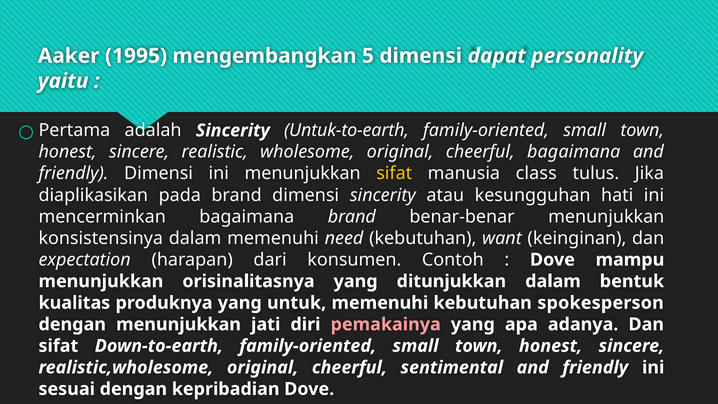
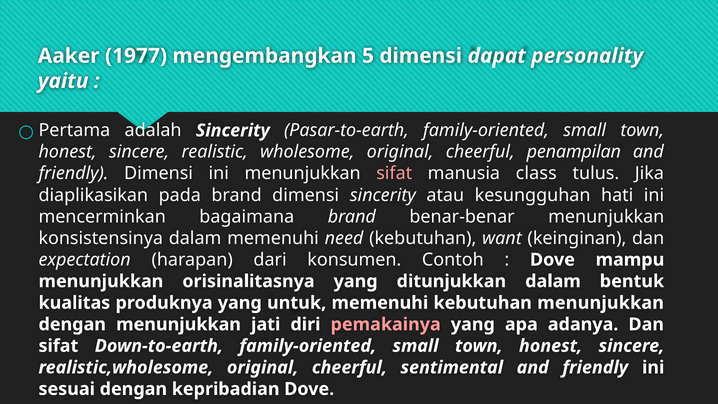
1995: 1995 -> 1977 (136, 56)
Untuk-to-earth: Untuk-to-earth -> Pasar-to-earth (346, 130)
cheerful bagaimana: bagaimana -> penampilan (574, 152)
sifat colour: yellow -> pink (394, 173)
kebutuhan spokesperson: spokesperson -> menunjukkan (601, 303)
